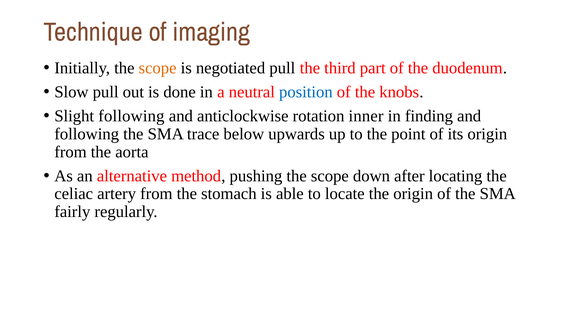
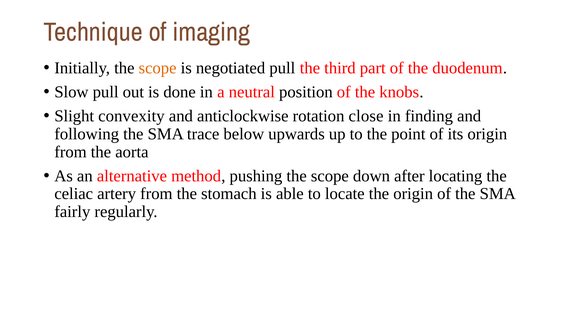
position colour: blue -> black (306, 92)
Slight following: following -> convexity (131, 116)
inner: inner -> close (366, 116)
